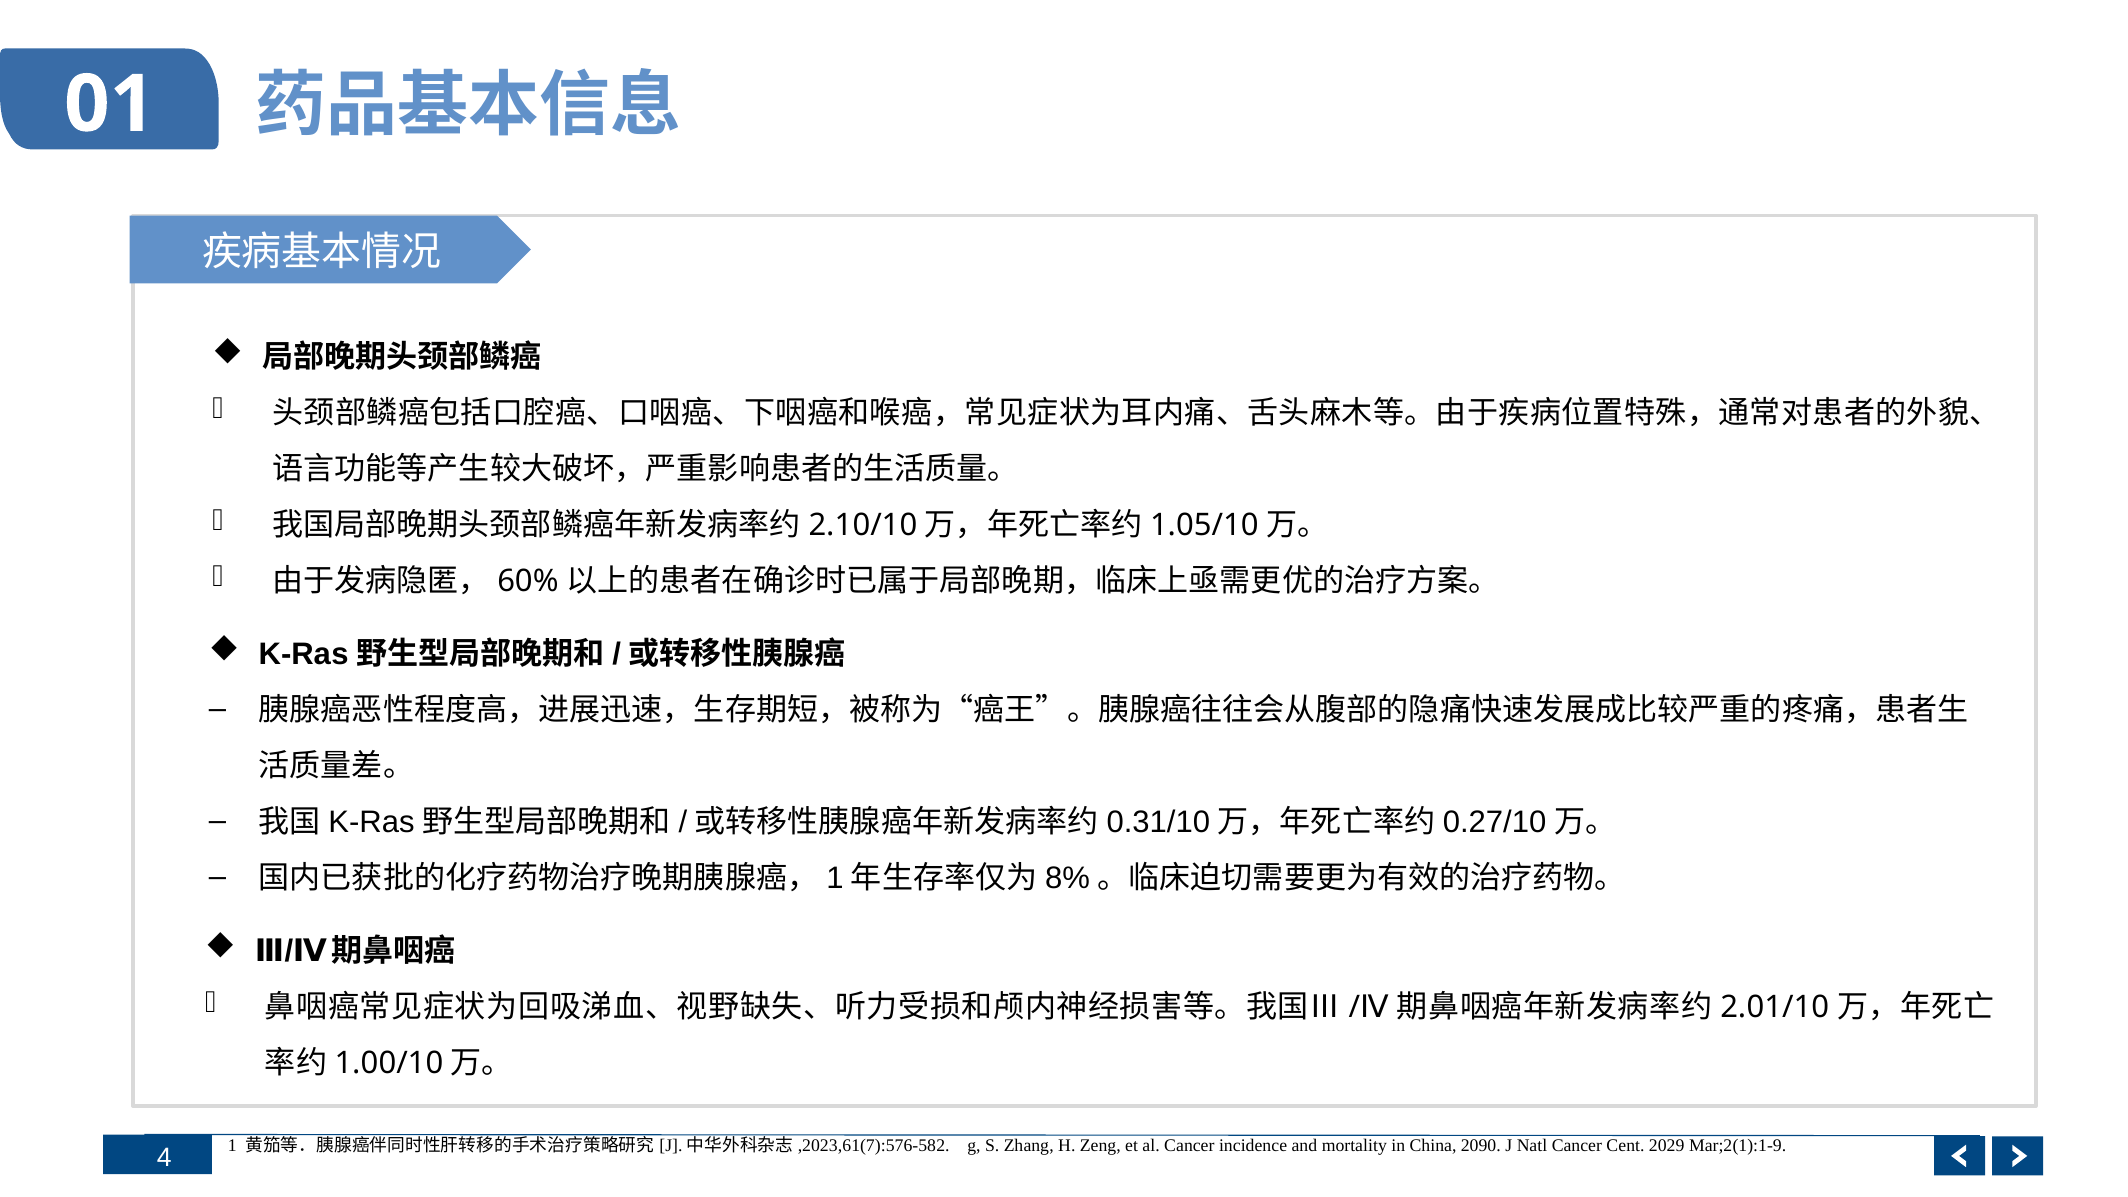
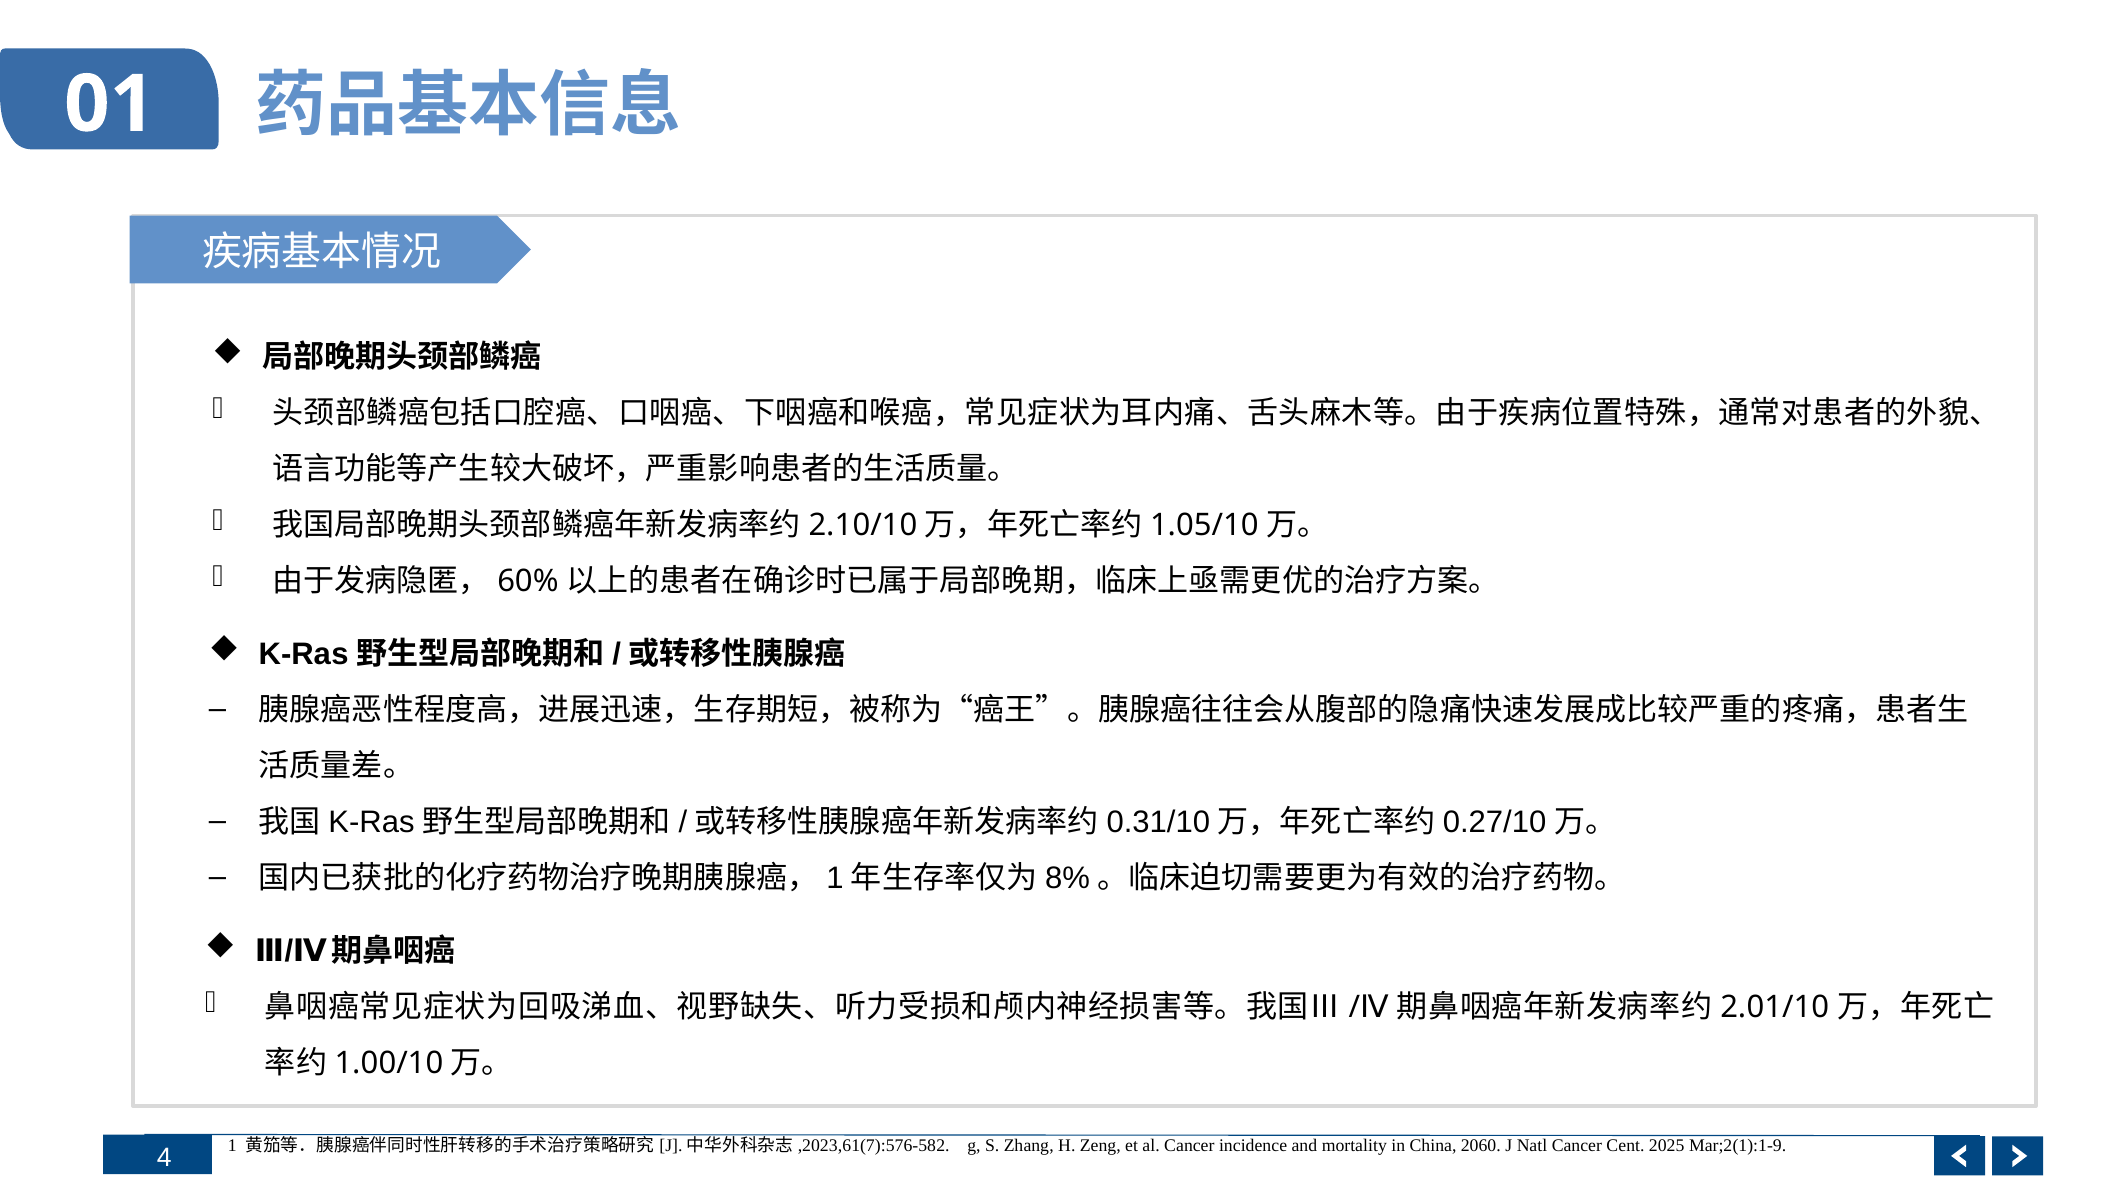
2090: 2090 -> 2060 (1481, 1145)
2029: 2029 -> 2025 (1667, 1145)
